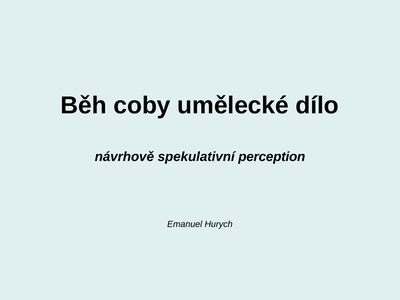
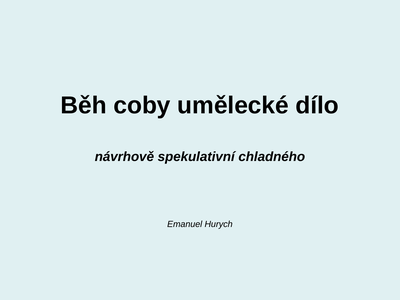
perception: perception -> chladného (272, 157)
